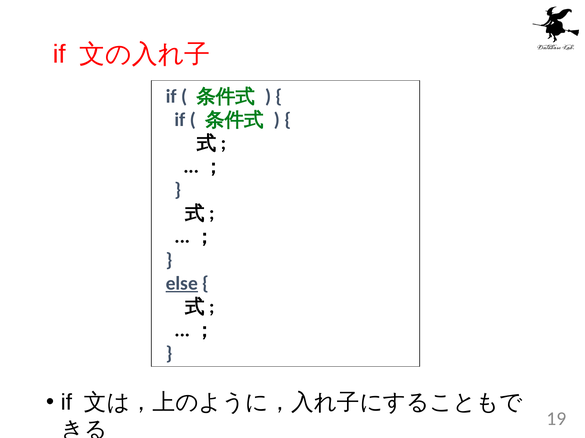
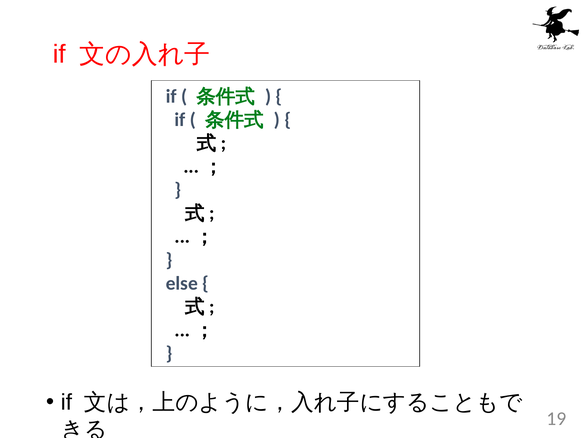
else underline: present -> none (182, 284)
